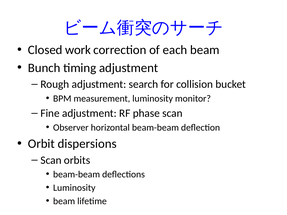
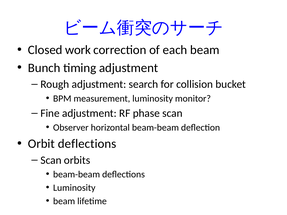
Orbit dispersions: dispersions -> deflections (87, 144)
